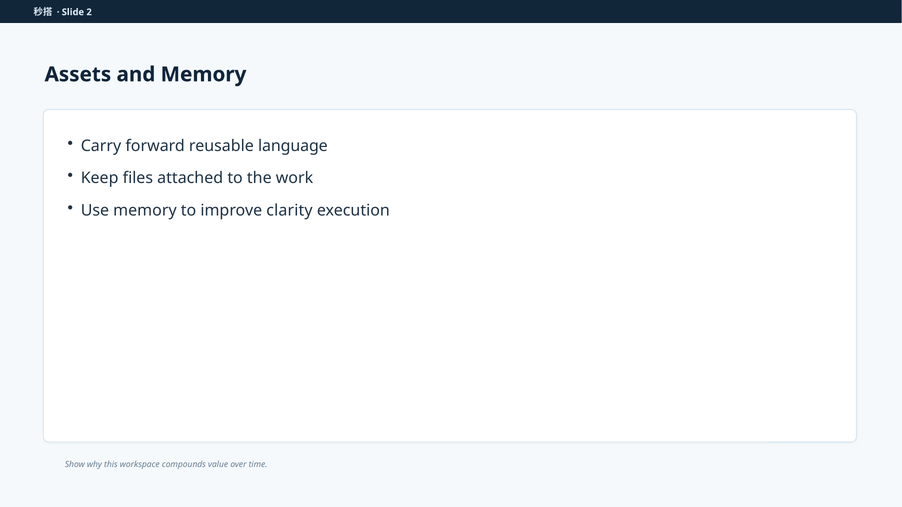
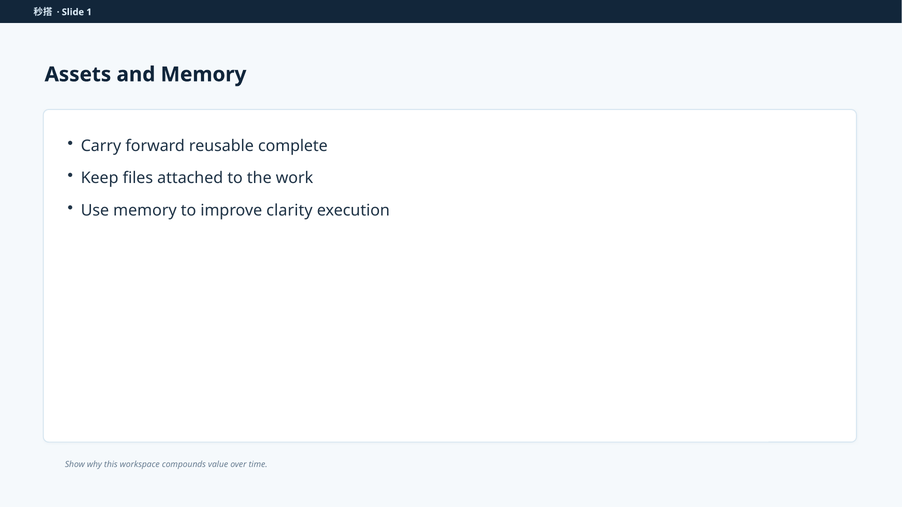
2: 2 -> 1 (89, 12)
language: language -> complete (293, 146)
